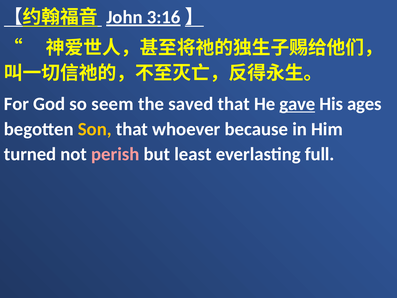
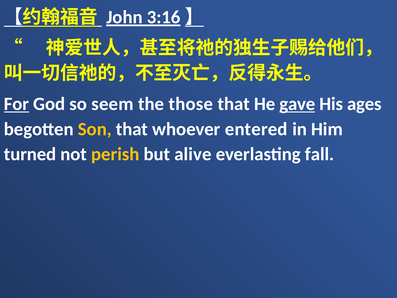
For underline: none -> present (17, 104)
saved: saved -> those (191, 104)
because: because -> entered (256, 129)
perish colour: pink -> yellow (115, 154)
least: least -> alive (193, 154)
full: full -> fall (320, 154)
